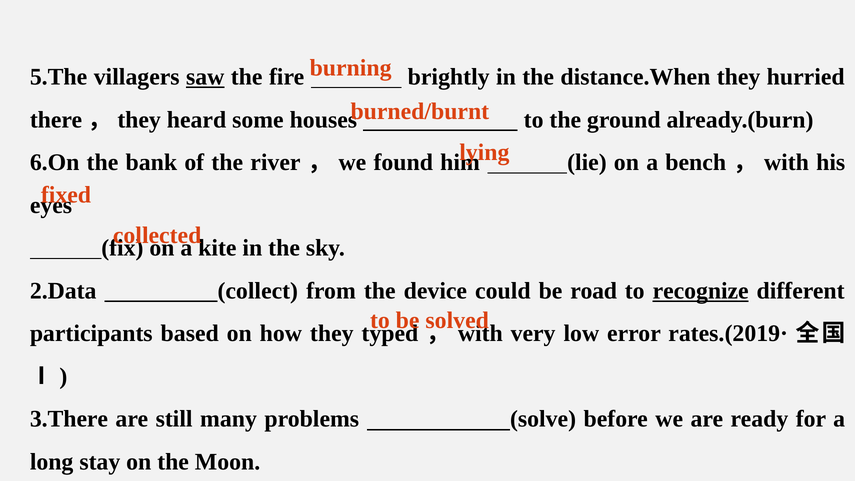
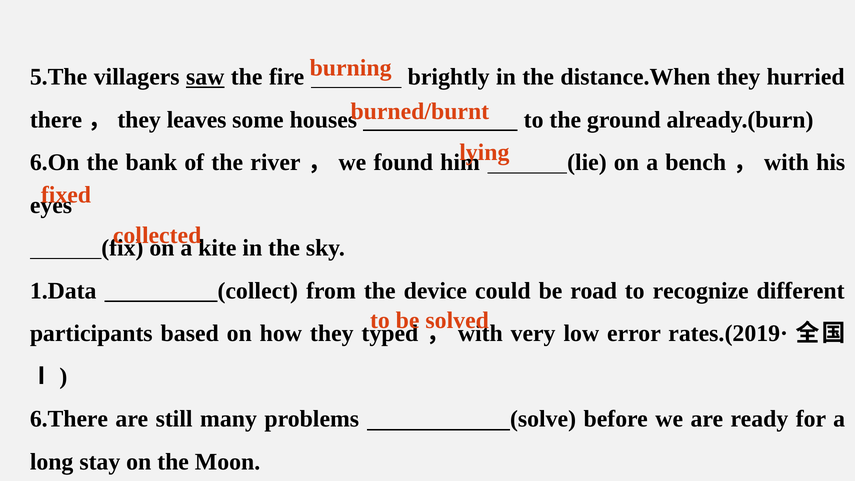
heard: heard -> leaves (197, 120)
2.Data: 2.Data -> 1.Data (63, 291)
recognize underline: present -> none (701, 291)
3.There: 3.There -> 6.There (69, 419)
